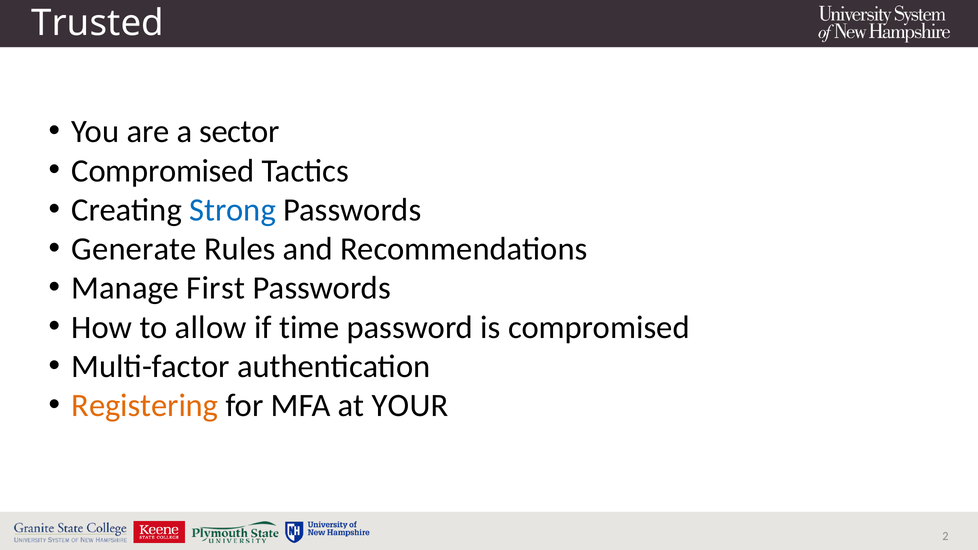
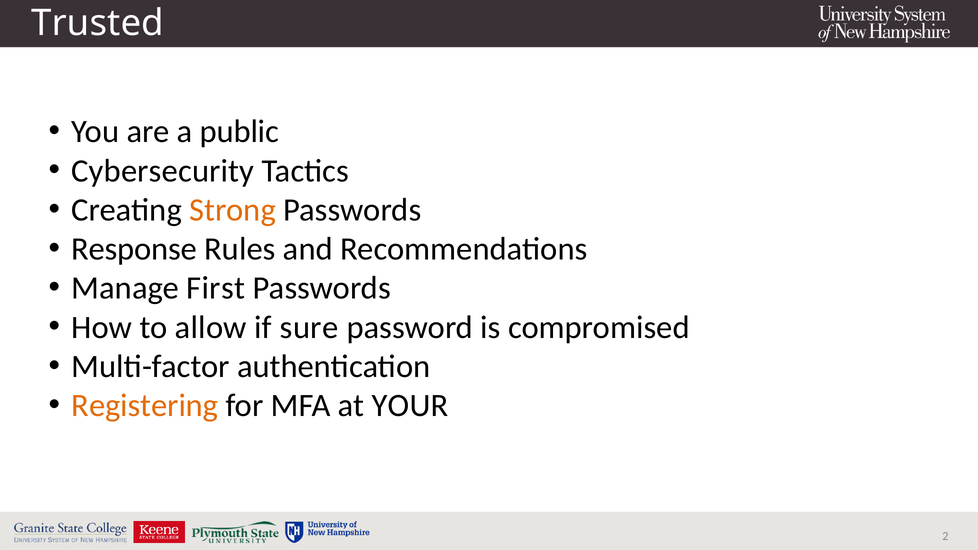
sector: sector -> public (239, 132)
Compromised: Compromised -> Cybersecurity (163, 171)
Strong colour: blue -> orange (233, 210)
Generate: Generate -> Response (134, 249)
time: time -> sure (309, 327)
